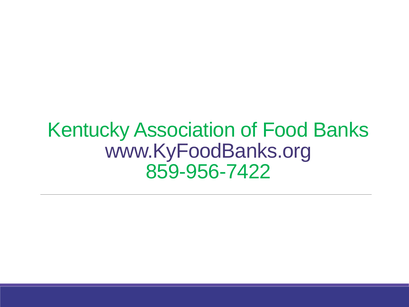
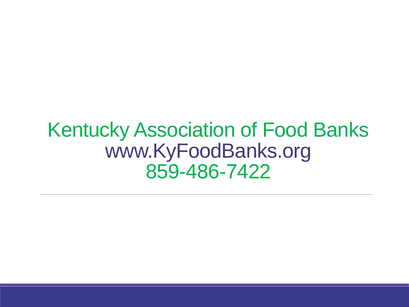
859-956-7422: 859-956-7422 -> 859-486-7422 (208, 172)
